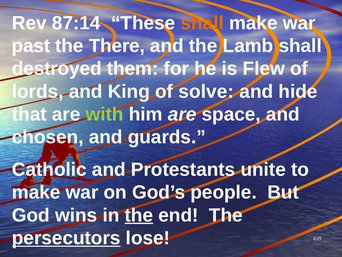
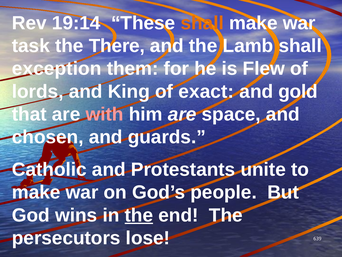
87:14: 87:14 -> 19:14 (76, 23)
past: past -> task (31, 46)
destroyed: destroyed -> exception (57, 69)
solve: solve -> exact (206, 91)
hide: hide -> gold (298, 91)
with colour: light green -> pink (105, 114)
persecutors underline: present -> none (66, 238)
